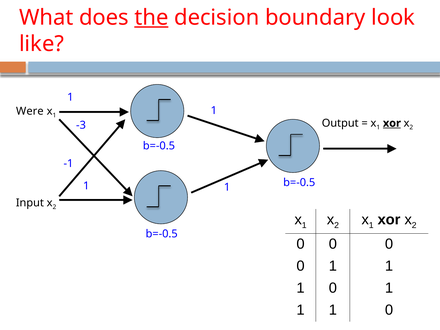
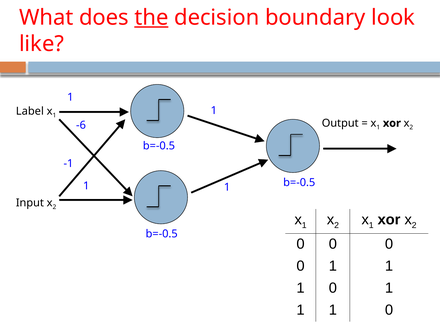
Were: Were -> Label (30, 111)
xor underline: present -> none (392, 123)
-3: -3 -> -6 (81, 125)
